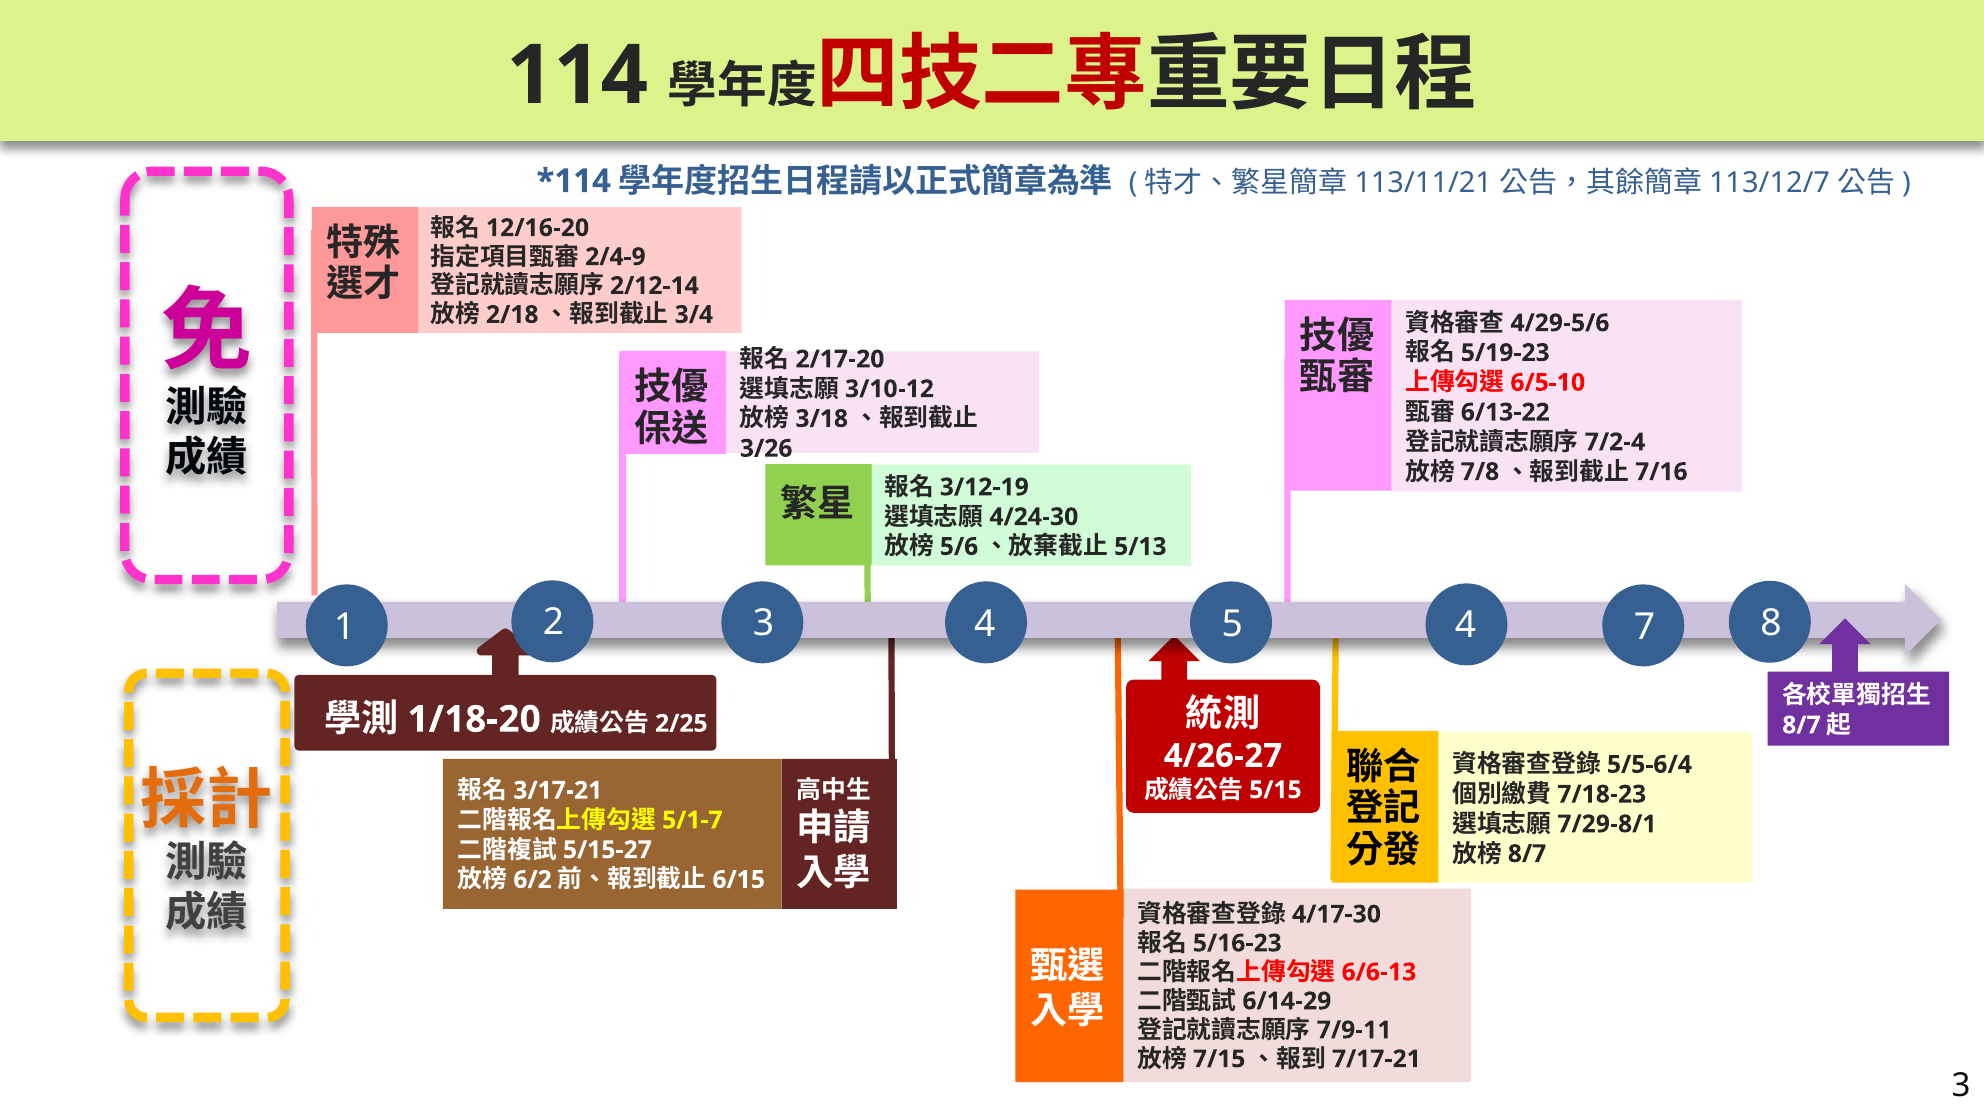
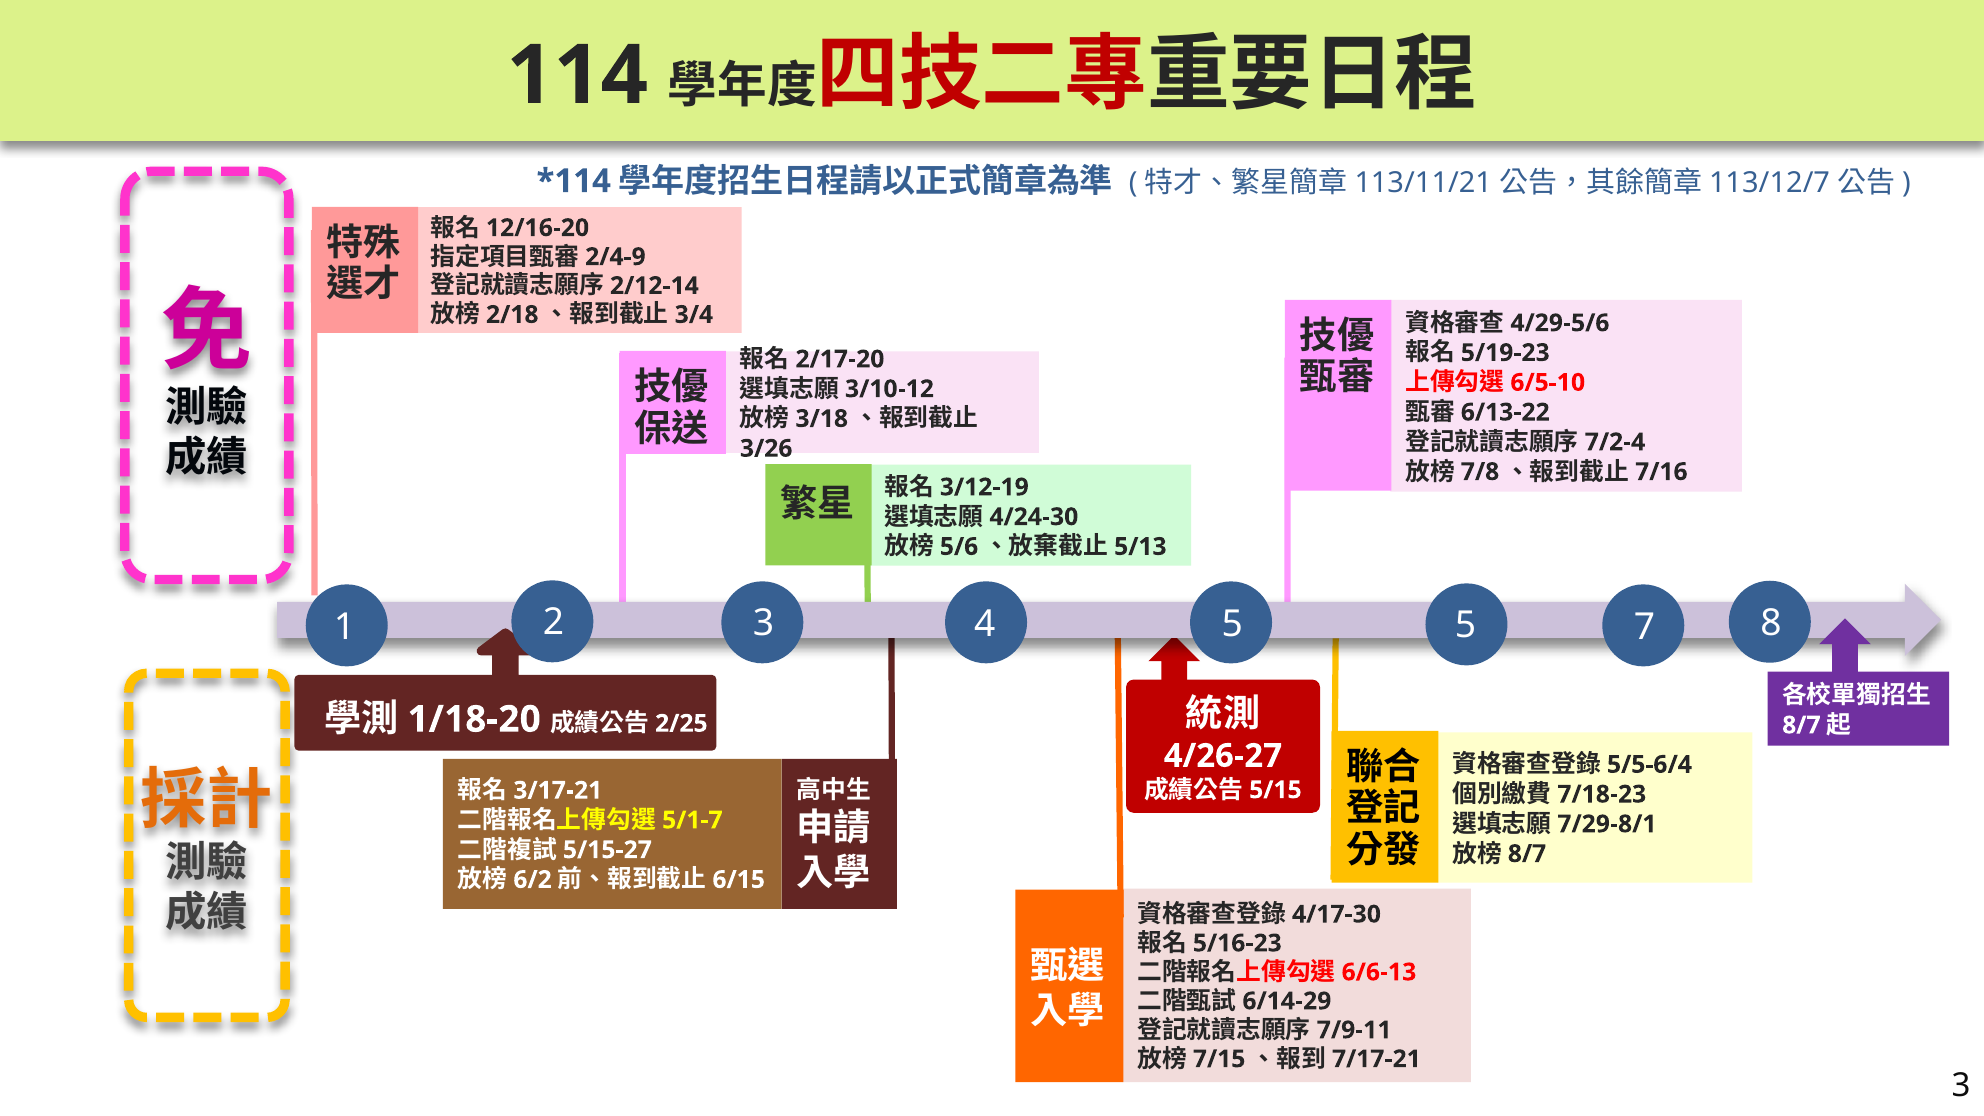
4 4: 4 -> 5 (1465, 626)
